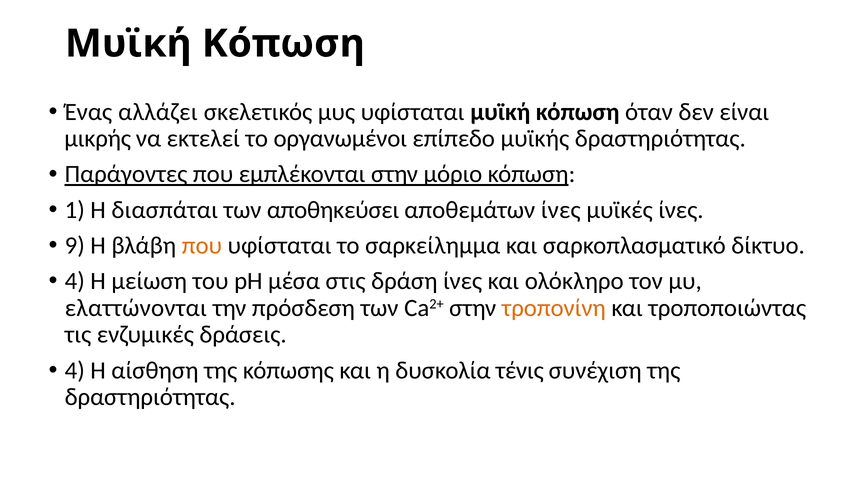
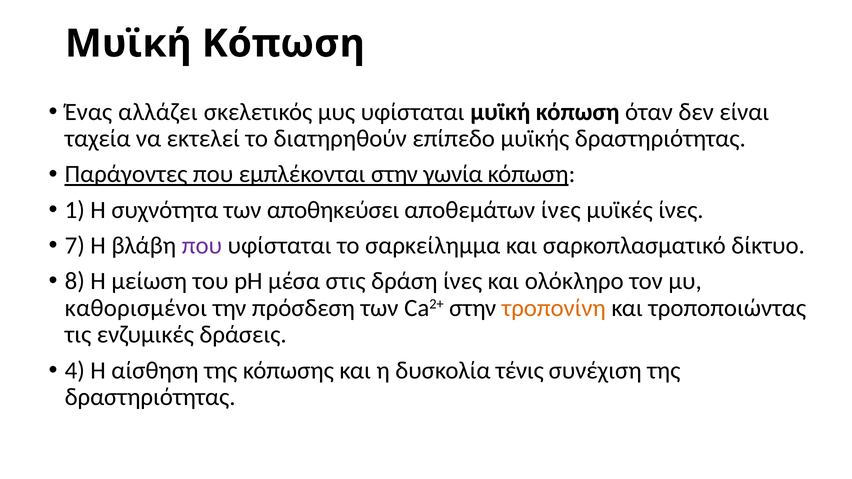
μικρής: μικρής -> ταχεία (98, 139)
οργανωμένοι: οργανωμένοι -> διατηρηθούν (340, 139)
μόριο: μόριο -> γωνία (453, 174)
διασπάται: διασπάται -> συχνότητα (165, 210)
9: 9 -> 7 (75, 246)
που colour: orange -> purple (202, 246)
4: 4 -> 8 (75, 281)
ελαττώνονται: ελαττώνονται -> καθορισμένοι (136, 308)
